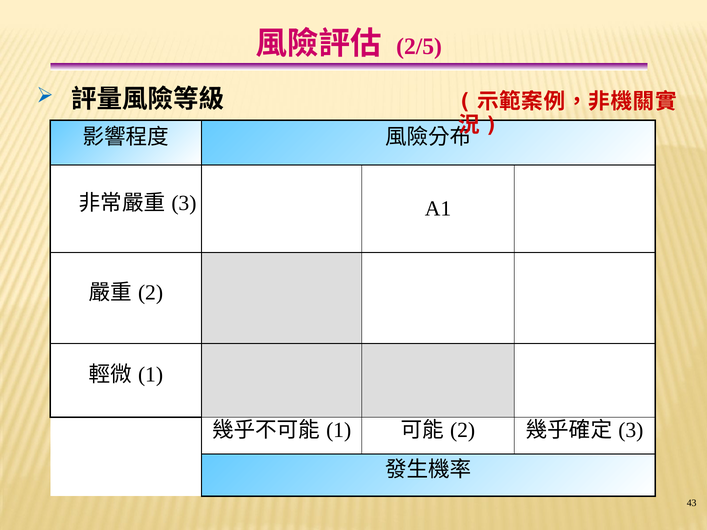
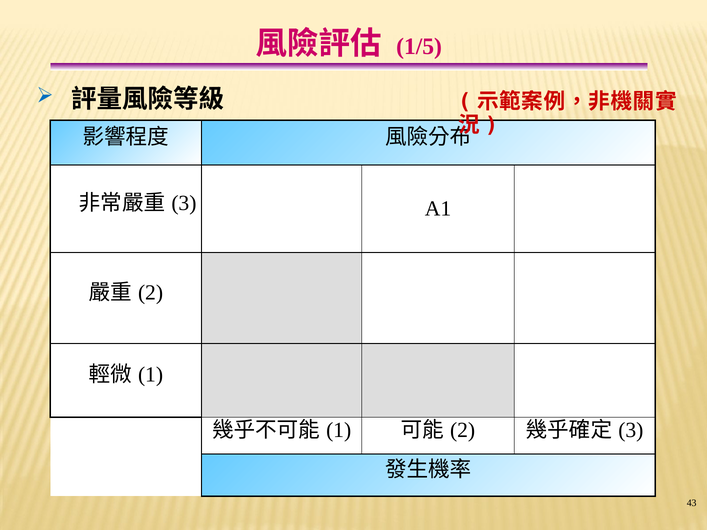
2/5: 2/5 -> 1/5 (419, 47)
